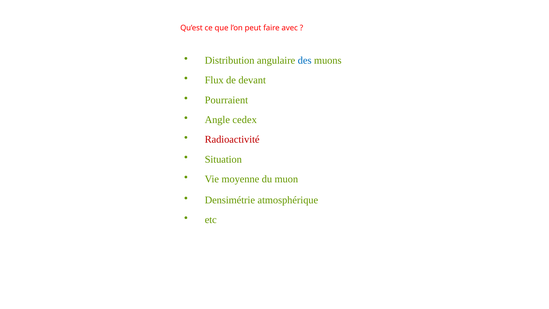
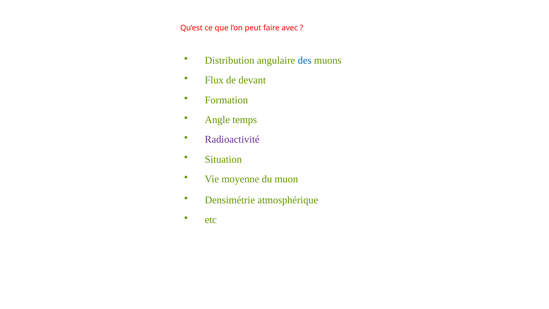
Pourraient: Pourraient -> Formation (226, 100)
cedex: cedex -> temps (245, 120)
Radioactivité colour: red -> purple (232, 139)
